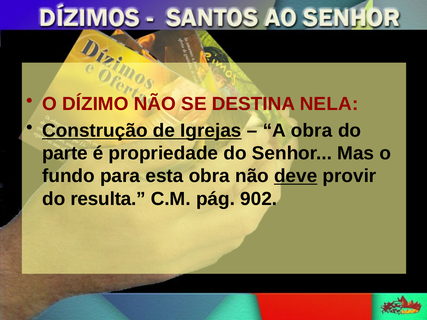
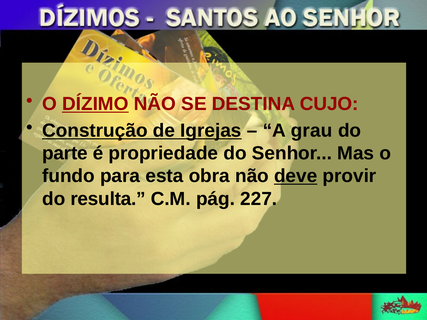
DÍZIMO underline: none -> present (95, 104)
NELA: NELA -> CUJO (329, 104)
A obra: obra -> grau (312, 131)
902: 902 -> 227 (259, 199)
